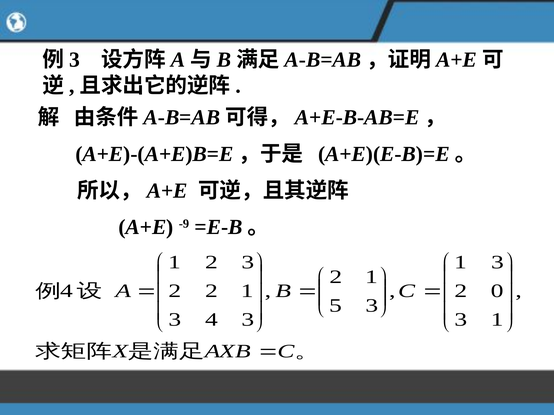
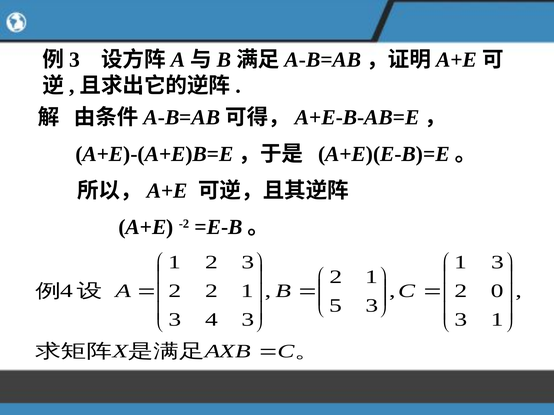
-9: -9 -> -2 (184, 224)
